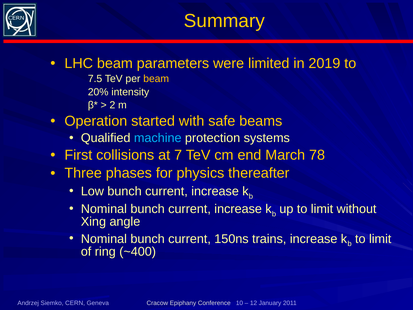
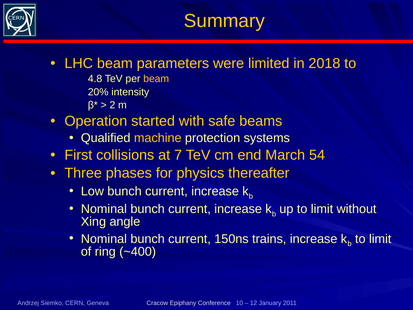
2019: 2019 -> 2018 (324, 63)
7.5: 7.5 -> 4.8 (95, 79)
machine colour: light blue -> yellow (158, 138)
78: 78 -> 54 (317, 155)
